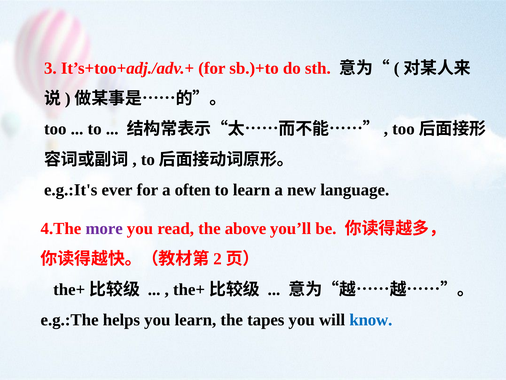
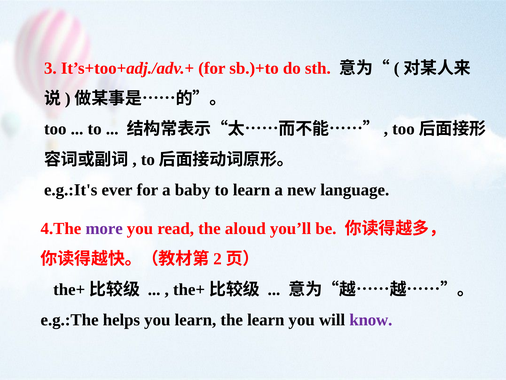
often: often -> baby (193, 190)
above: above -> aloud (245, 228)
the tapes: tapes -> learn (266, 319)
know colour: blue -> purple (371, 319)
